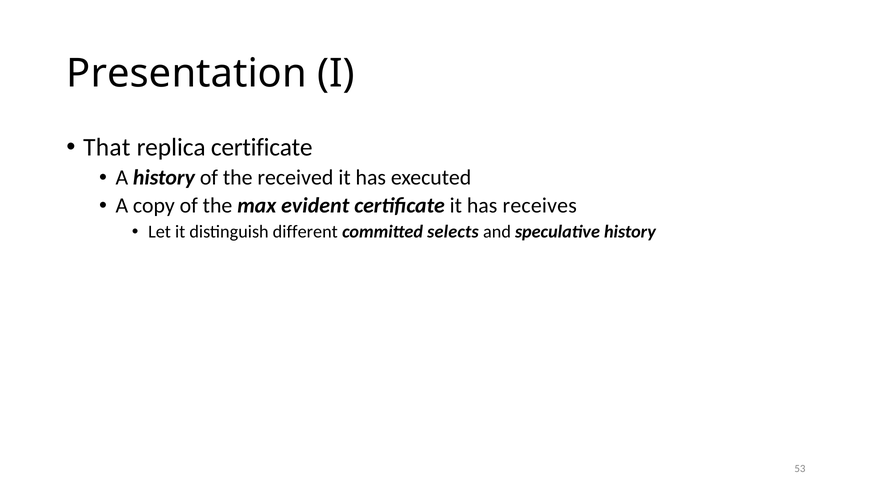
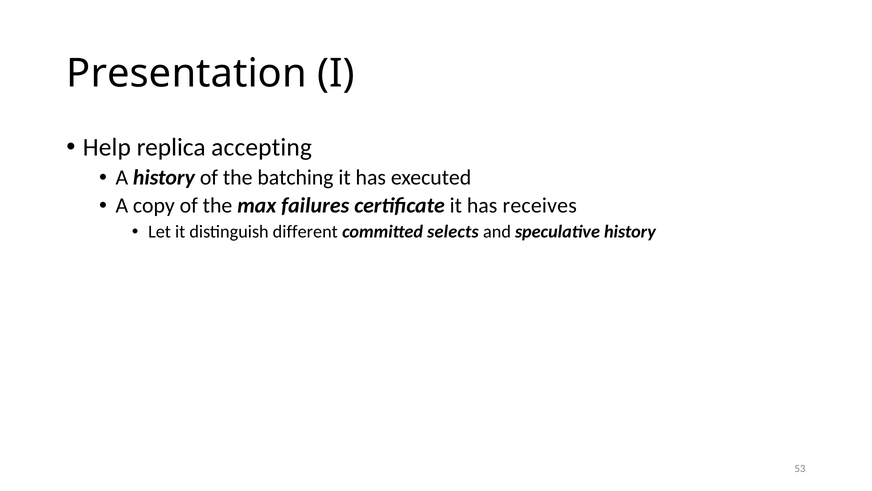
That: That -> Help (107, 147)
replica certificate: certificate -> accepting (262, 147)
received: received -> batching (295, 177)
evident: evident -> failures (315, 206)
